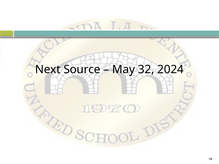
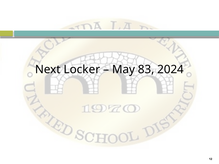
Source: Source -> Locker (82, 70)
32: 32 -> 83 (146, 70)
